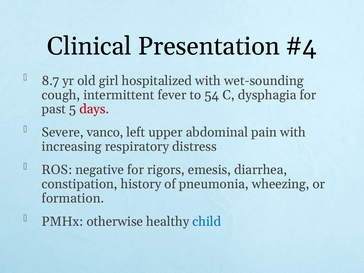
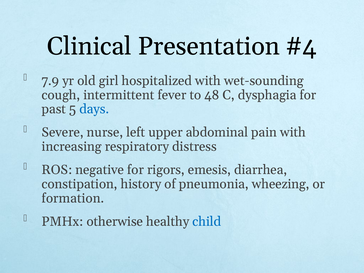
8.7: 8.7 -> 7.9 (50, 81)
54: 54 -> 48 (212, 95)
days colour: red -> blue (94, 109)
vanco: vanco -> nurse (105, 132)
